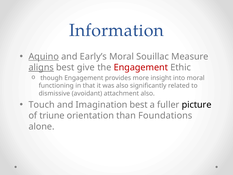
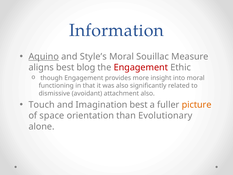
Early’s: Early’s -> Style’s (93, 56)
aligns underline: present -> none (41, 67)
give: give -> blog (86, 67)
picture colour: black -> orange (197, 105)
triune: triune -> space (52, 115)
Foundations: Foundations -> Evolutionary (165, 115)
